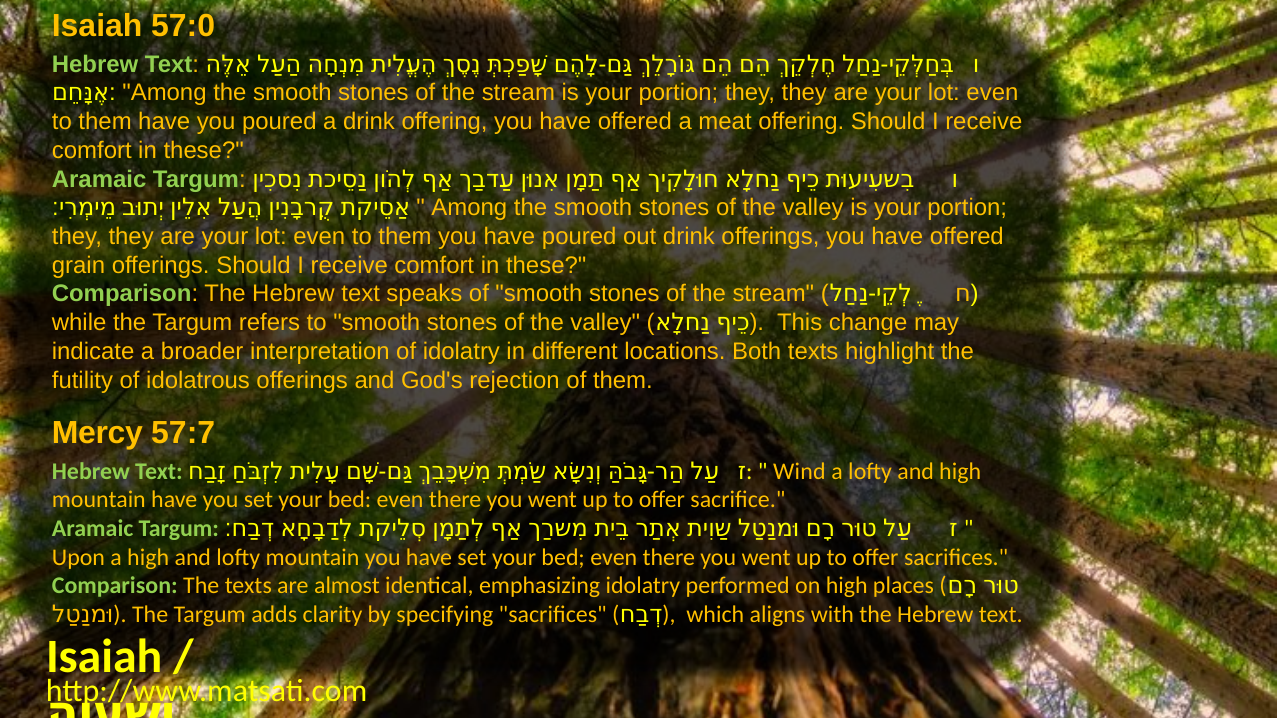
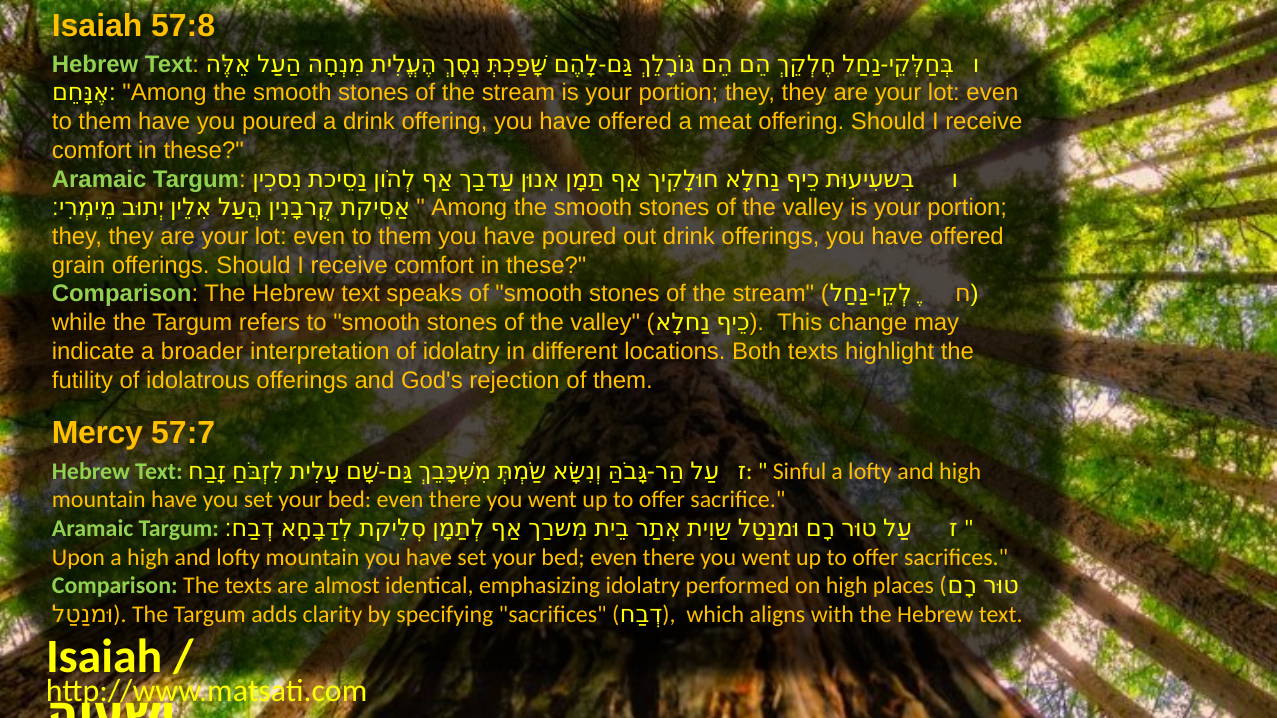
57:0: 57:0 -> 57:8 (183, 26)
Wind: Wind -> Sinful (800, 471)
